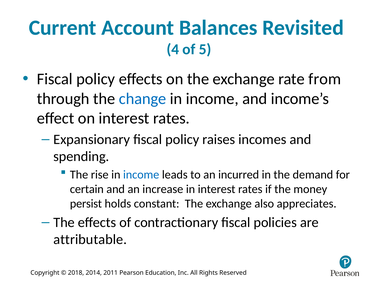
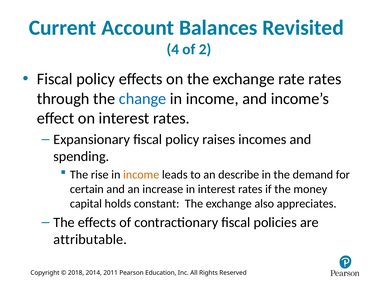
5: 5 -> 2 (205, 49)
rate from: from -> rates (325, 79)
income colour: blue -> orange (141, 174)
incurred: incurred -> describe (239, 174)
persist: persist -> capital (86, 203)
